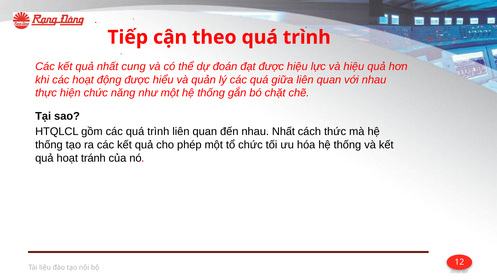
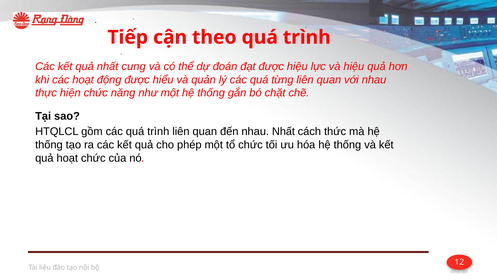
giữa: giữa -> từng (282, 80)
hoạt tránh: tránh -> chức (93, 158)
